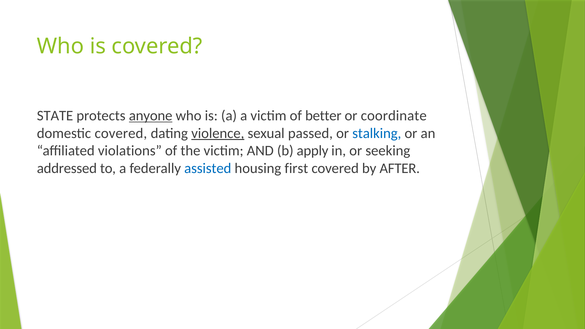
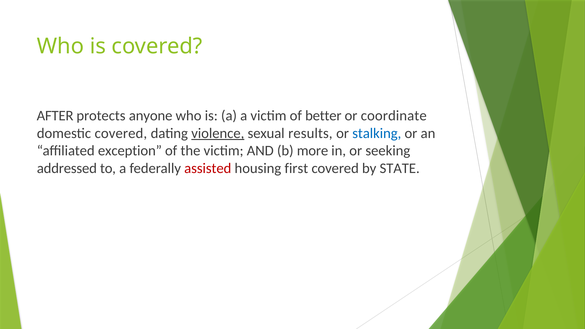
STATE: STATE -> AFTER (55, 116)
anyone underline: present -> none (151, 116)
passed: passed -> results (310, 133)
violations: violations -> exception (130, 151)
apply: apply -> more (313, 151)
assisted colour: blue -> red (208, 168)
AFTER: AFTER -> STATE (400, 168)
